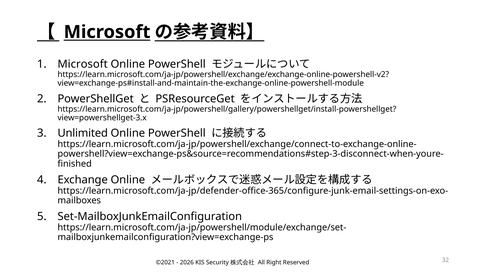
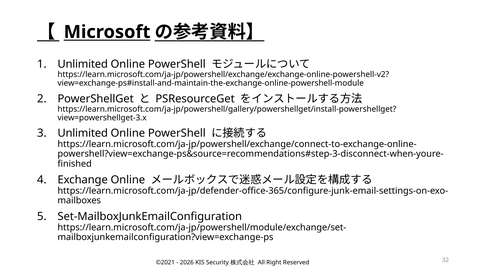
Microsoft: Microsoft -> Unlimited (83, 64)
